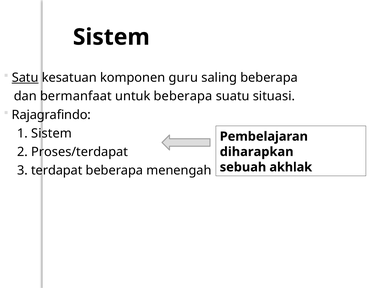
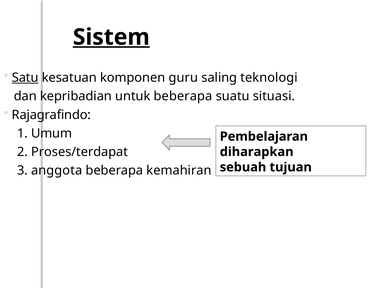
Sistem underline: none -> present (111, 37)
saling beberapa: beberapa -> teknologi (269, 78)
bermanfaat: bermanfaat -> kepribadian (76, 96)
1 Sistem: Sistem -> Umum (52, 133)
akhlak: akhlak -> tujuan (291, 167)
terdapat: terdapat -> anggota (57, 170)
menengah: menengah -> kemahiran (179, 170)
